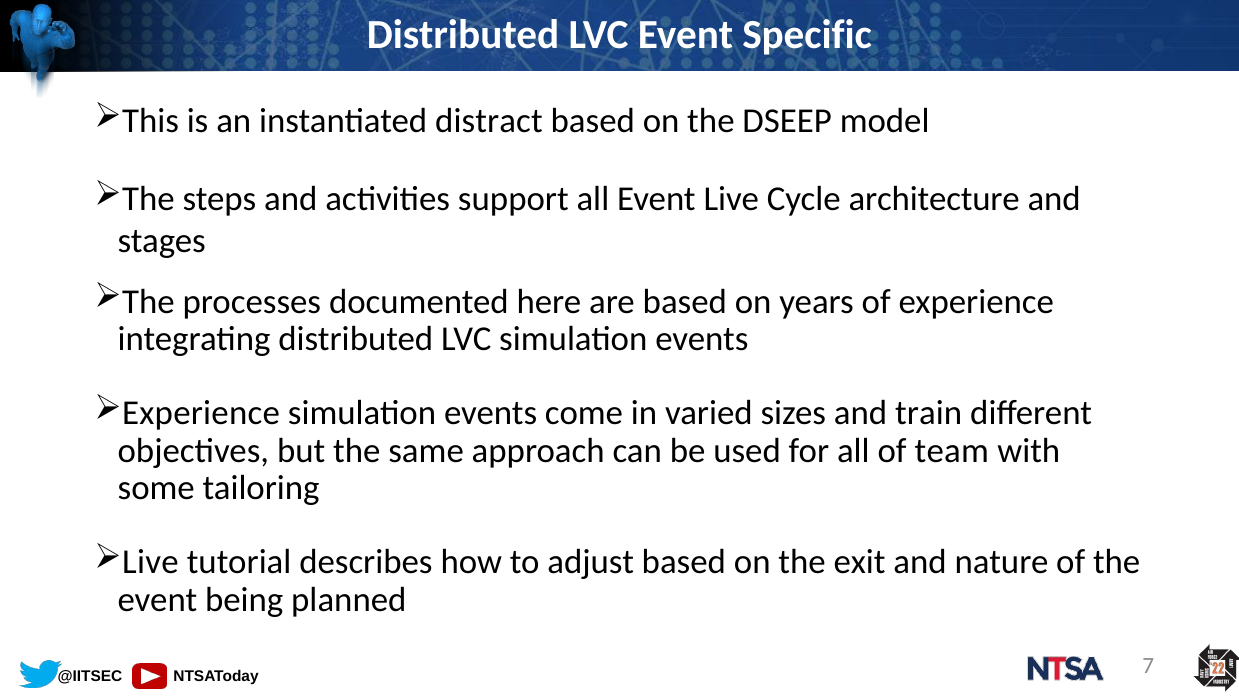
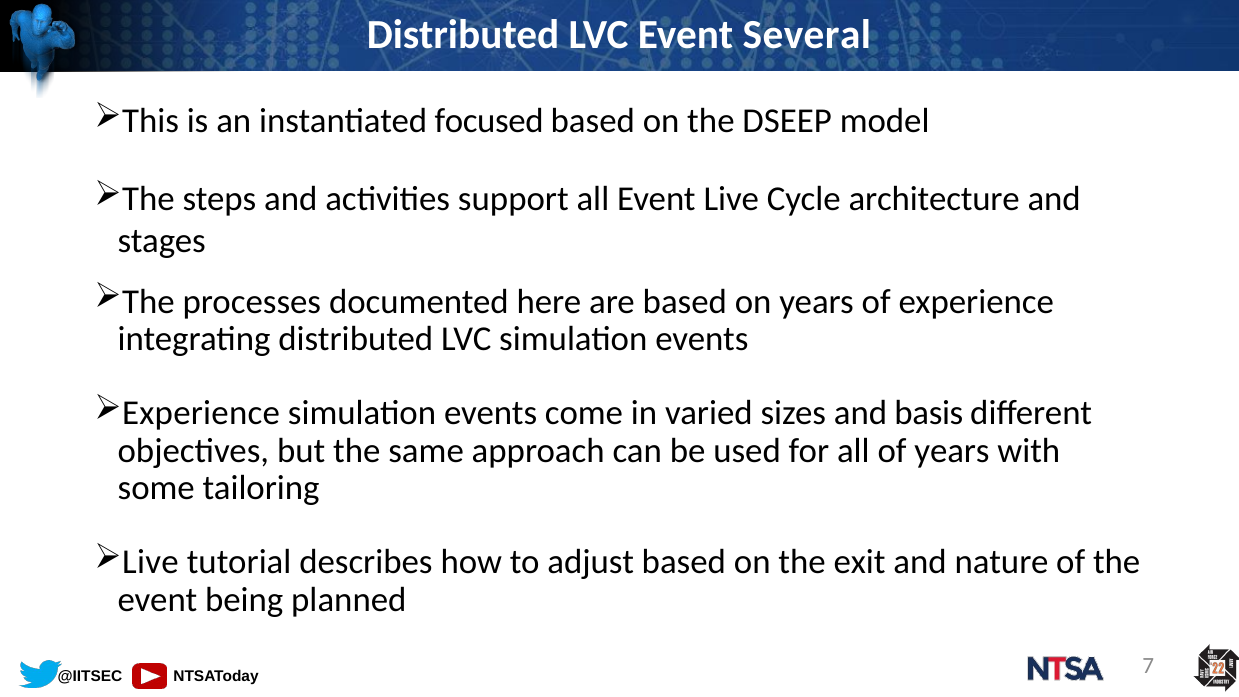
Specific: Specific -> Several (807, 35)
distract: distract -> focused (489, 121)
train: train -> basis (929, 413)
of team: team -> years (952, 451)
